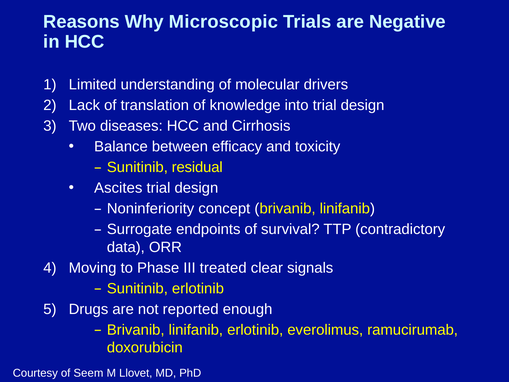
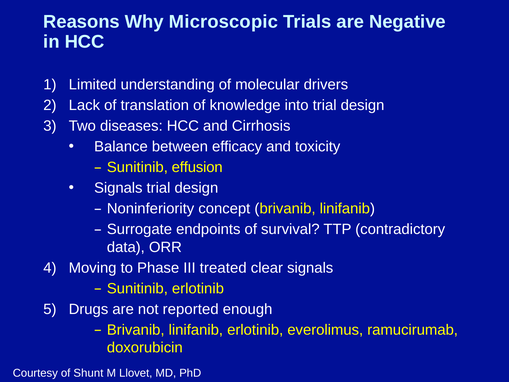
residual: residual -> effusion (197, 167)
Ascites: Ascites -> Signals (118, 188)
Seem: Seem -> Shunt (88, 373)
